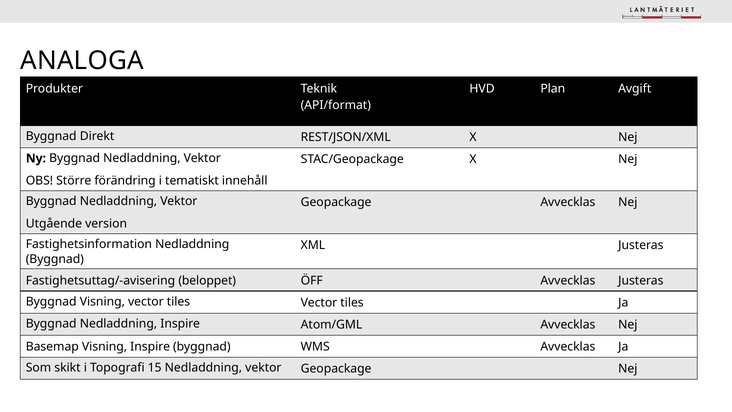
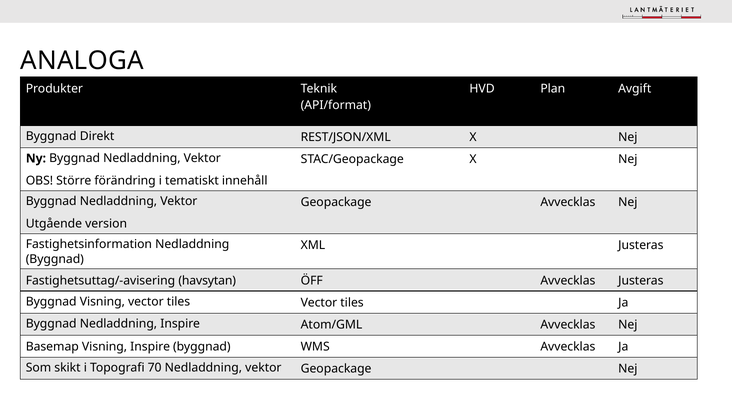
beloppet: beloppet -> havsytan (207, 280)
15: 15 -> 70 (155, 368)
